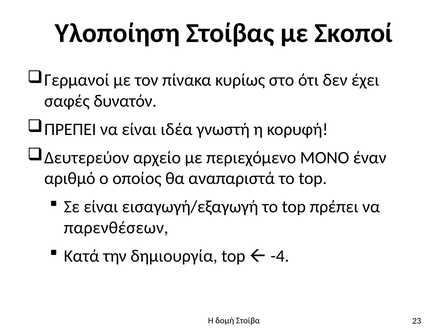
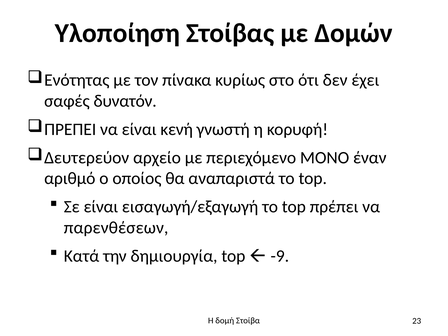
Σκοποί: Σκοποί -> Δομών (354, 33)
Γερμανοί: Γερμανοί -> Ενότητας (77, 80)
ιδέα: ιδέα -> κενή (177, 129)
-4: -4 -> -9 (280, 256)
